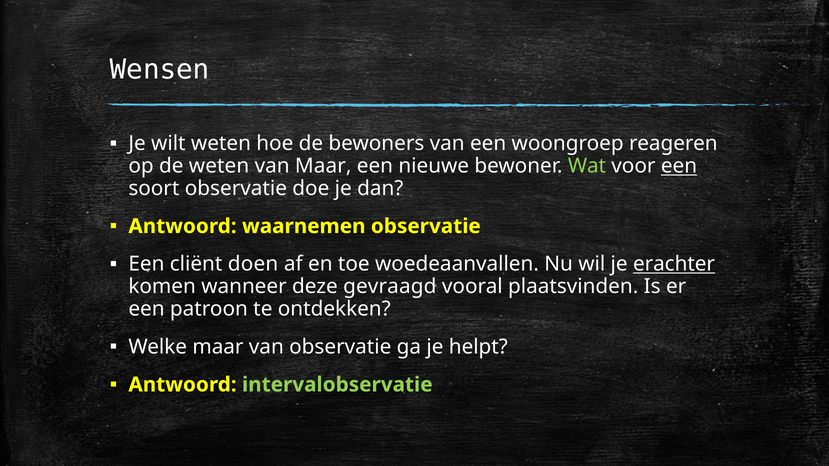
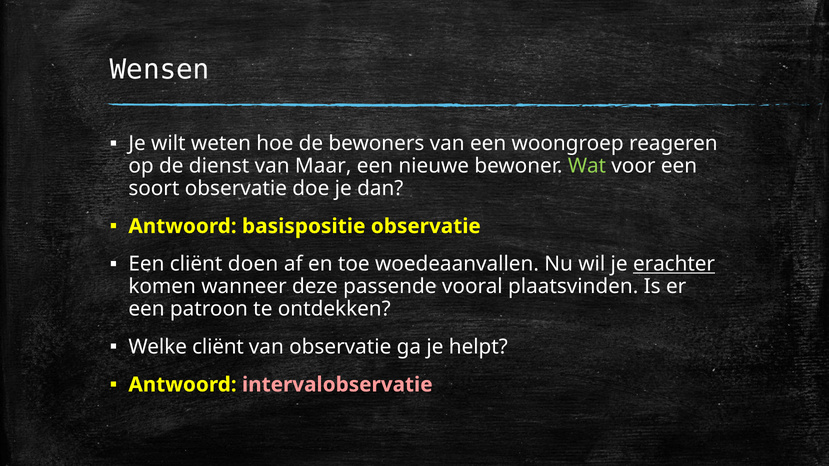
de weten: weten -> dienst (219, 166)
een underline: present -> none (679, 166)
waarnemen: waarnemen -> basispositie (304, 226)
gevraagd: gevraagd -> passende (390, 287)
Welke maar: maar -> cliënt (218, 347)
intervalobservatie colour: light green -> pink (337, 385)
